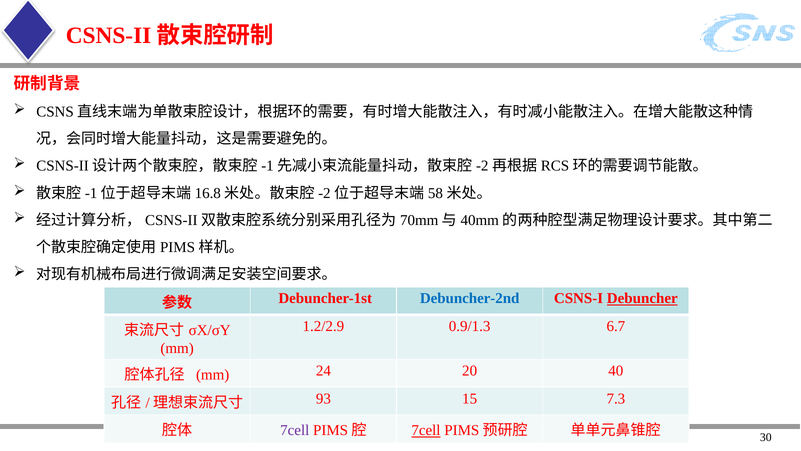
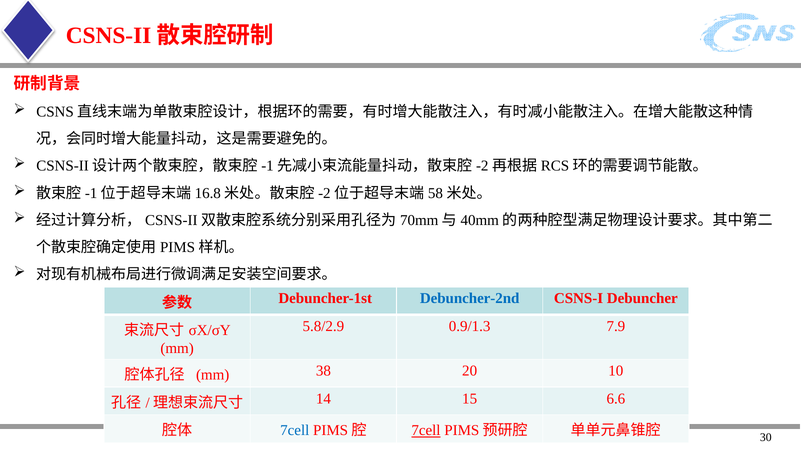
Debuncher underline: present -> none (642, 298)
1.2/2.9: 1.2/2.9 -> 5.8/2.9 (323, 326)
6.7: 6.7 -> 7.9 (616, 326)
24: 24 -> 38 (323, 370)
40: 40 -> 10 (616, 370)
93: 93 -> 14 (323, 398)
7.3: 7.3 -> 6.6 (616, 398)
7cell colour: purple -> blue (295, 430)
